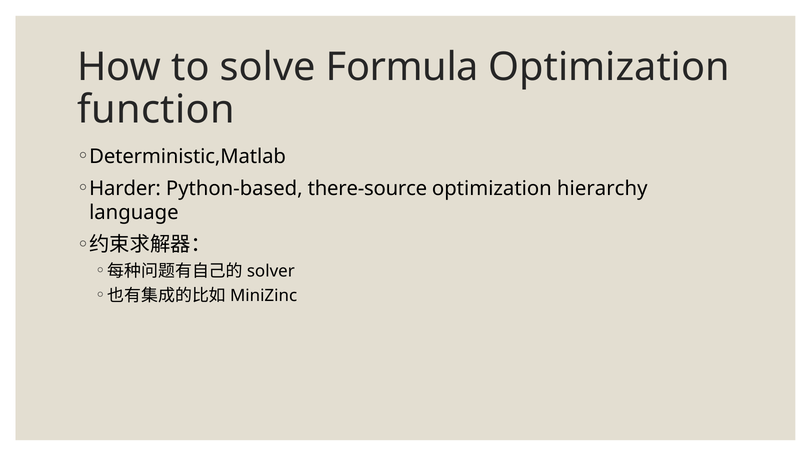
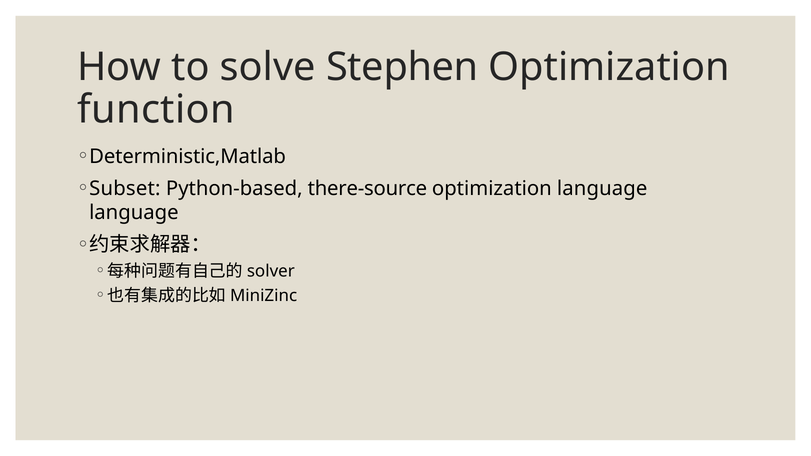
Formula: Formula -> Stephen (402, 67)
Harder: Harder -> Subset (125, 188)
optimization hierarchy: hierarchy -> language (602, 188)
